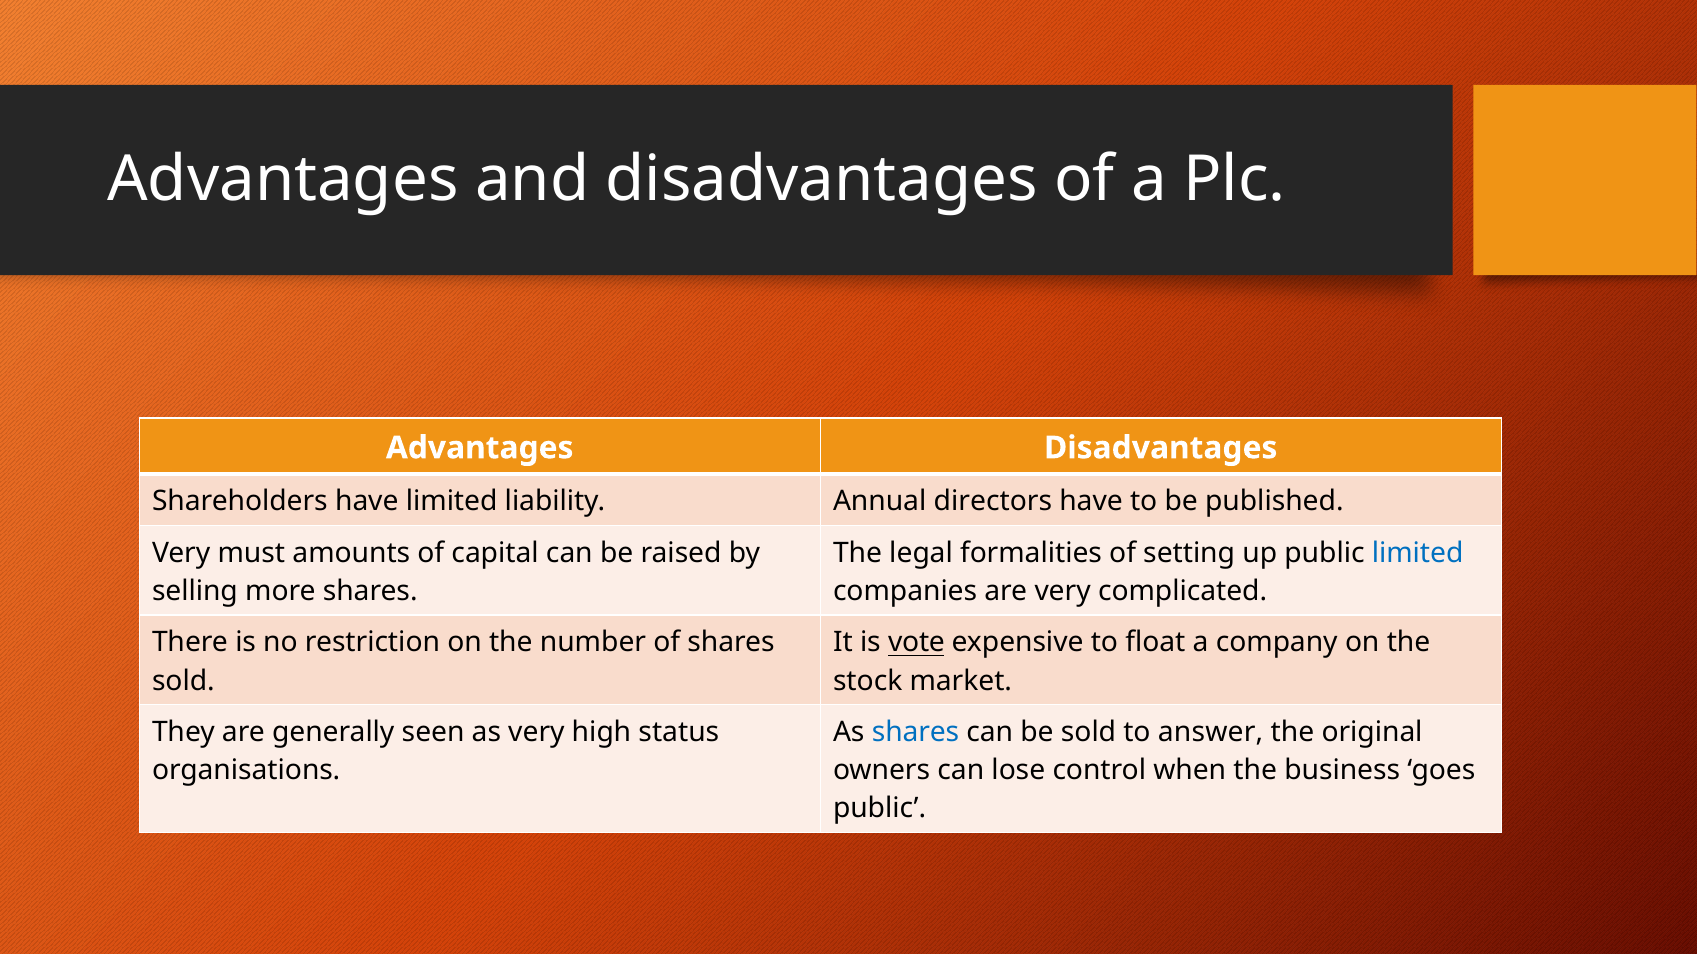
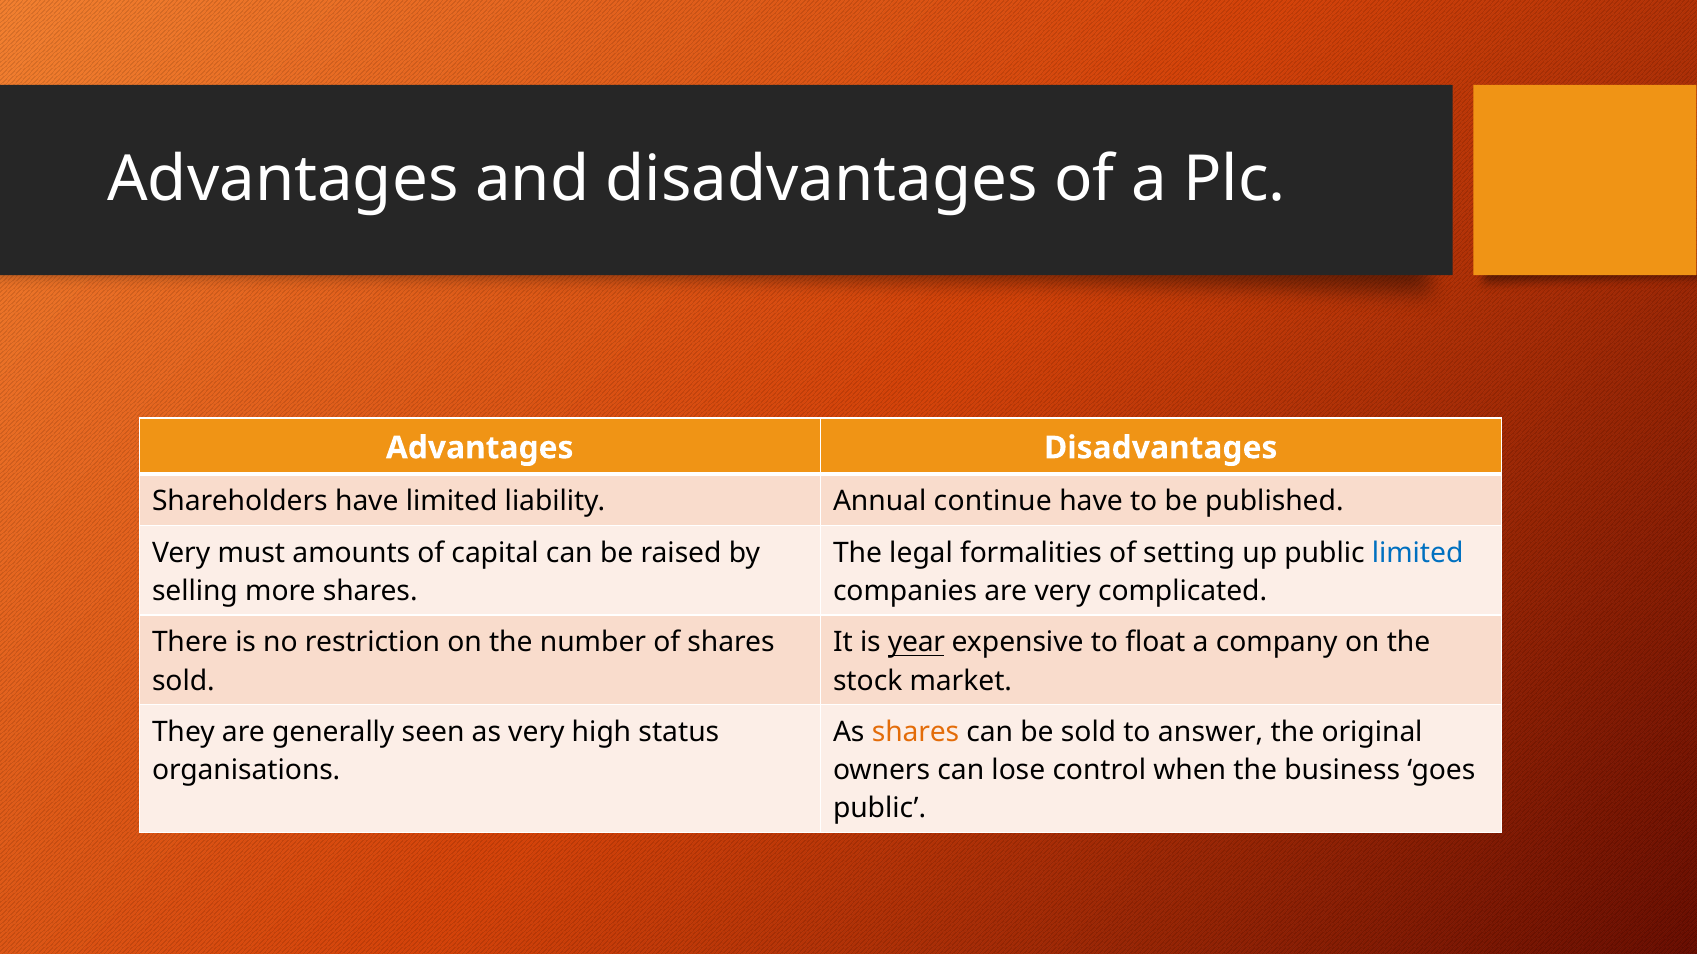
directors: directors -> continue (993, 502)
vote: vote -> year (916, 643)
shares colour: blue -> orange (916, 732)
